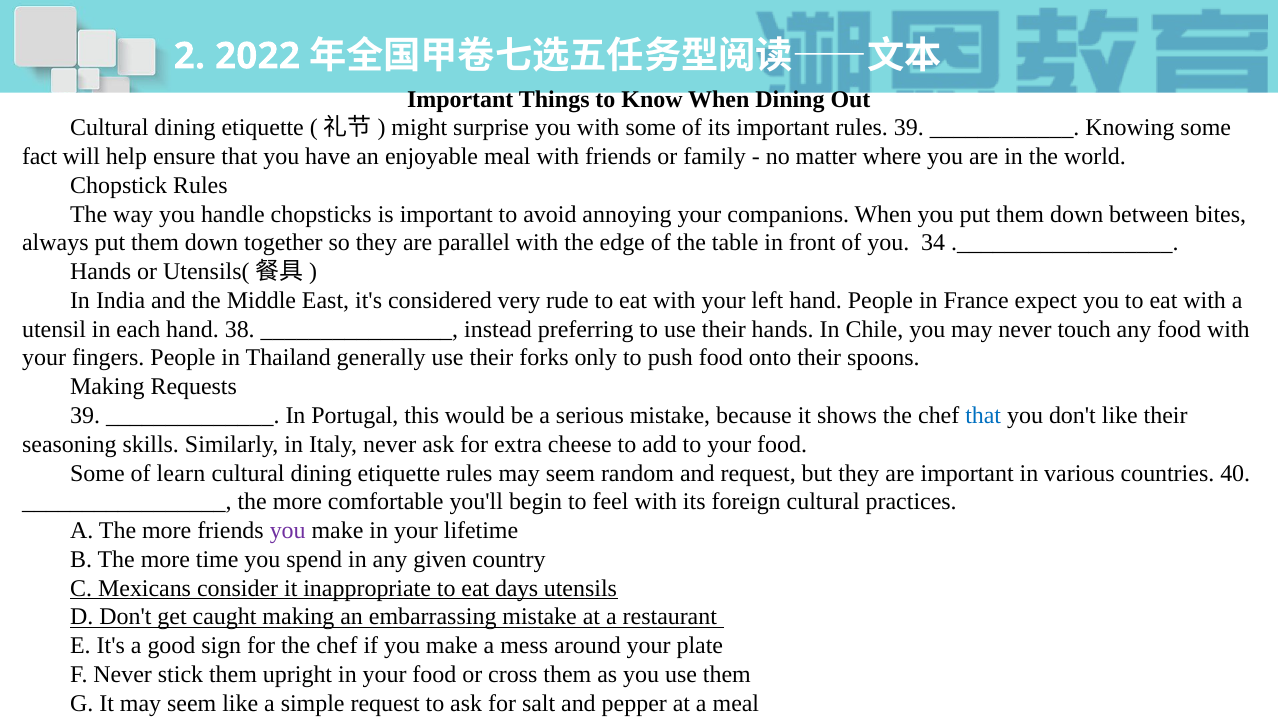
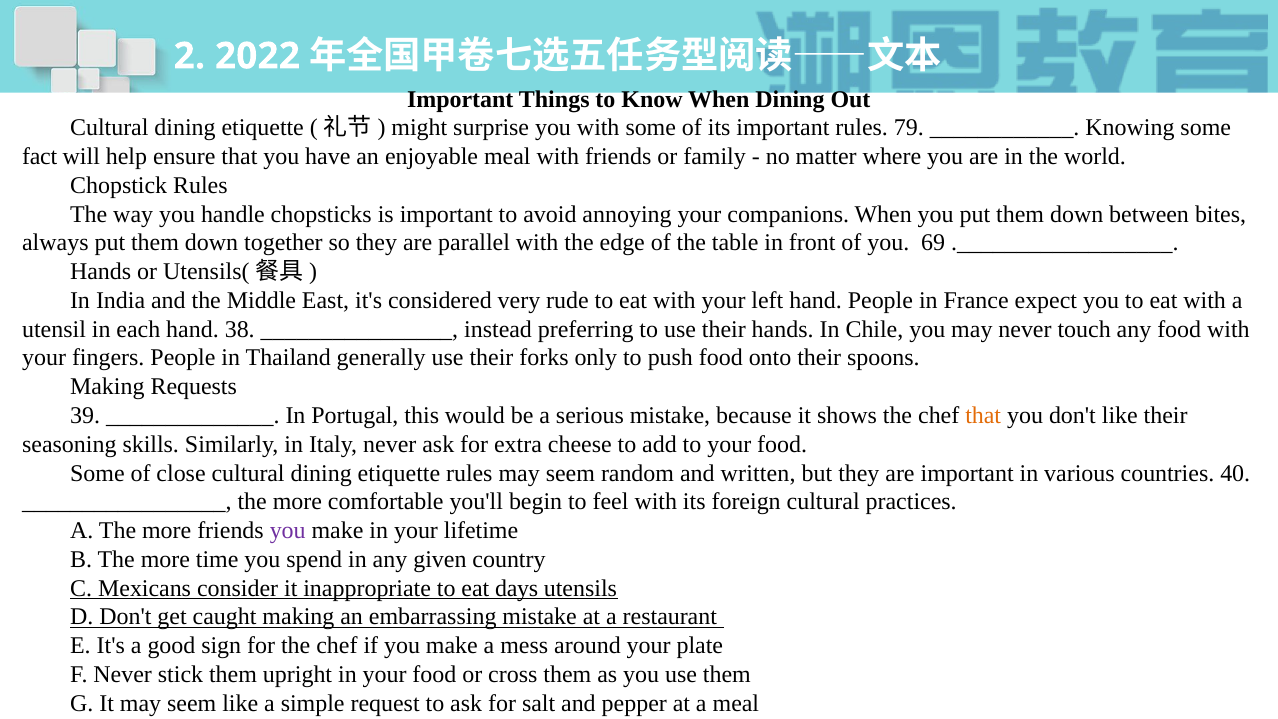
rules 39: 39 -> 79 (909, 128)
34: 34 -> 69 (933, 243)
that colour: blue -> orange (983, 416)
learn: learn -> close (181, 473)
and request: request -> written (758, 473)
